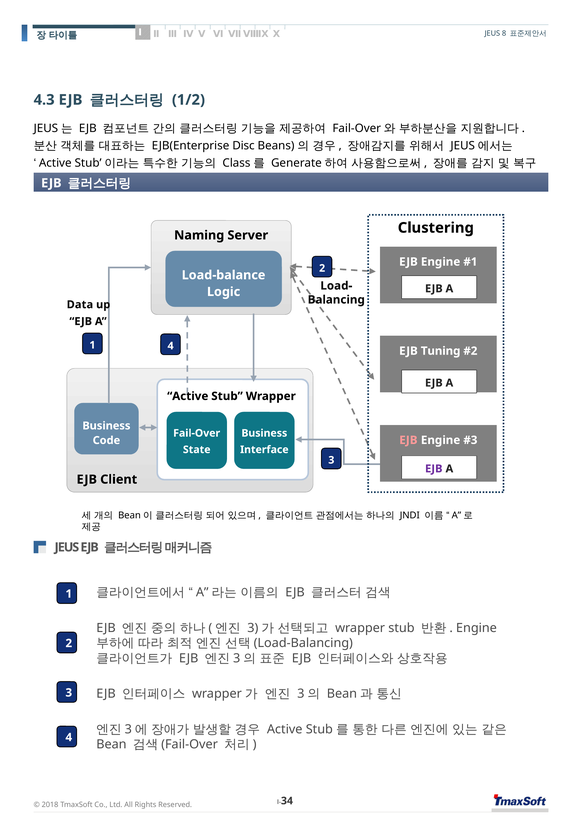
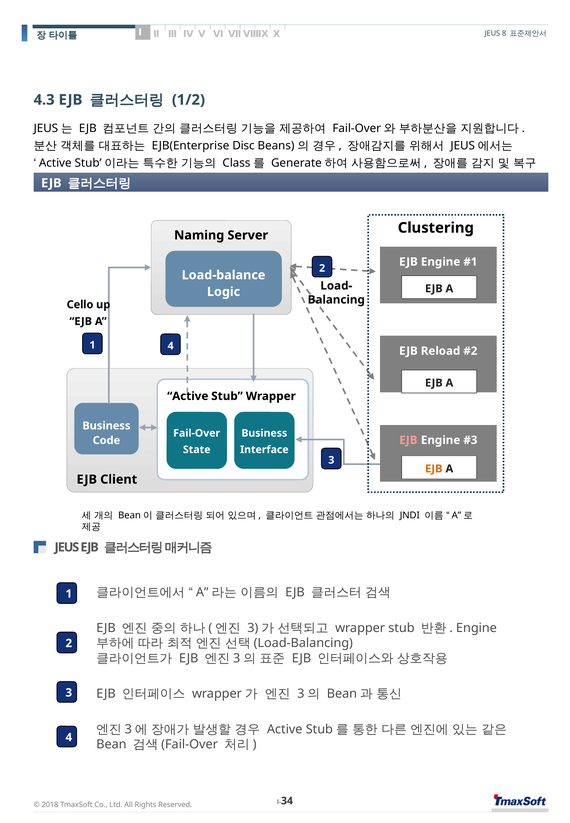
Data: Data -> Cello (80, 305)
Tuning: Tuning -> Reload (441, 351)
EJB colour: purple -> orange (434, 469)
